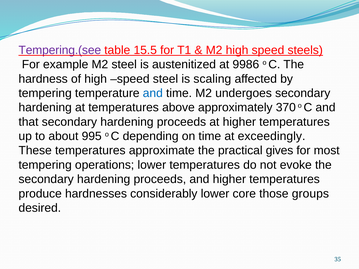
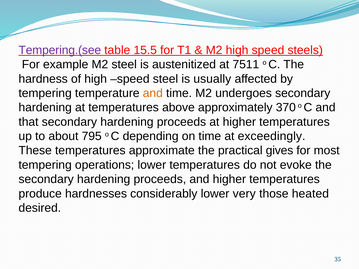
9986: 9986 -> 7511 (246, 65)
scaling: scaling -> usually (212, 79)
and colour: blue -> orange (153, 93)
995: 995 -> 795 (92, 136)
core: core -> very (244, 194)
groups: groups -> heated (310, 194)
